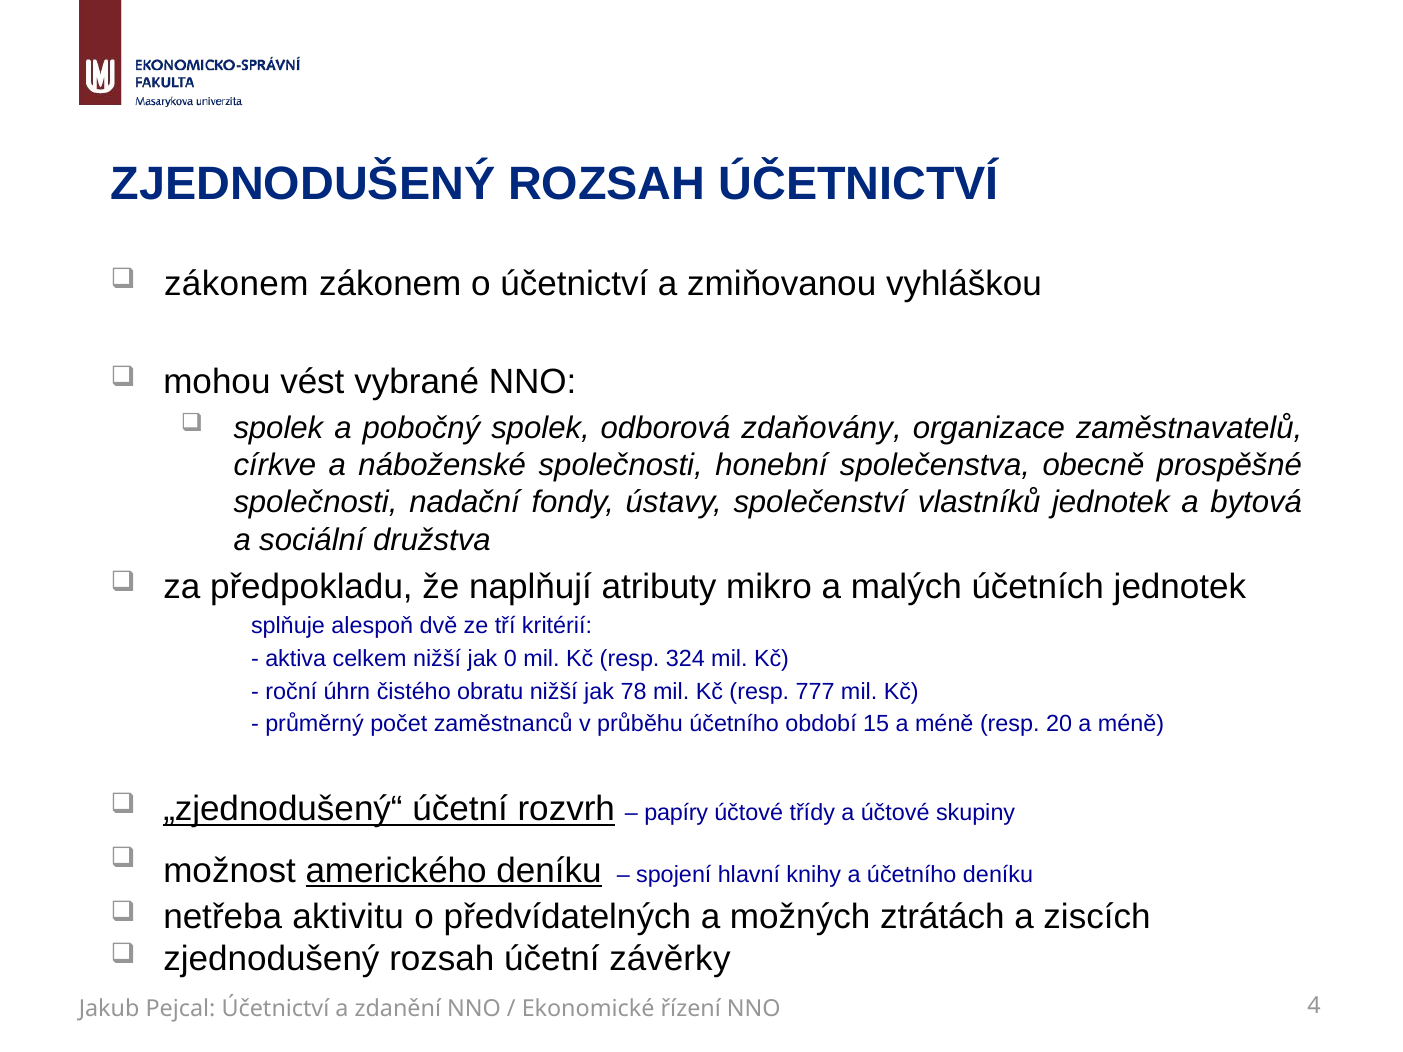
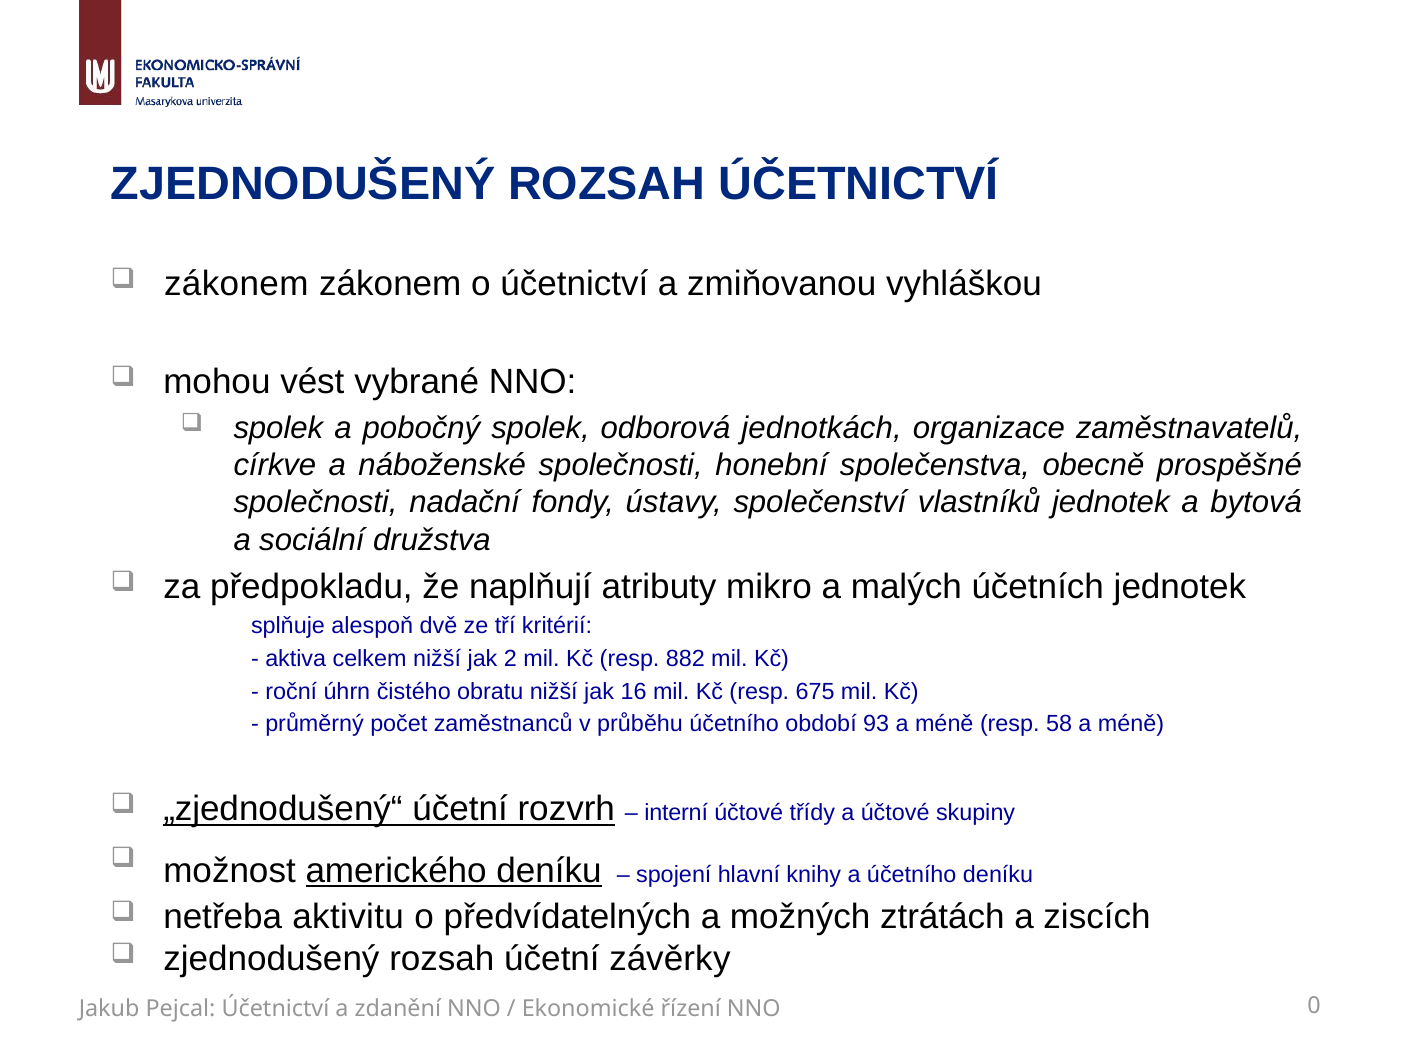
zdaňovány: zdaňovány -> jednotkách (822, 428)
0: 0 -> 2 (510, 659)
324: 324 -> 882 (685, 659)
78: 78 -> 16 (634, 692)
777: 777 -> 675 (815, 692)
15: 15 -> 93 (876, 724)
20: 20 -> 58 (1059, 724)
papíry: papíry -> interní (676, 813)
4: 4 -> 0 (1314, 1006)
